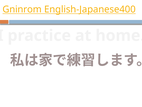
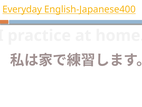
Gninrom: Gninrom -> Everyday (22, 9)
